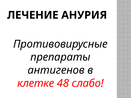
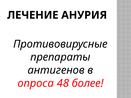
клетке: клетке -> опроса (36, 83)
слабо: слабо -> более (88, 83)
